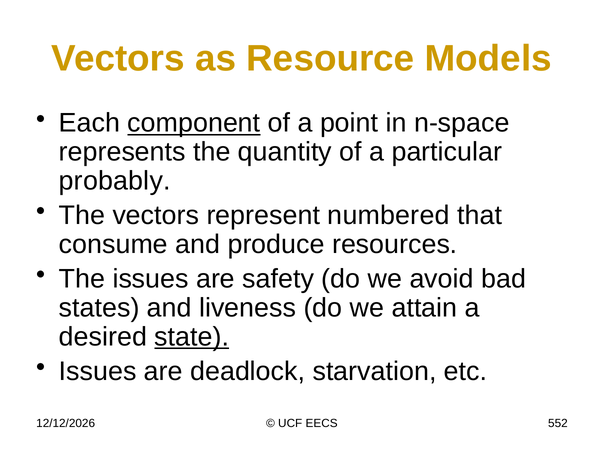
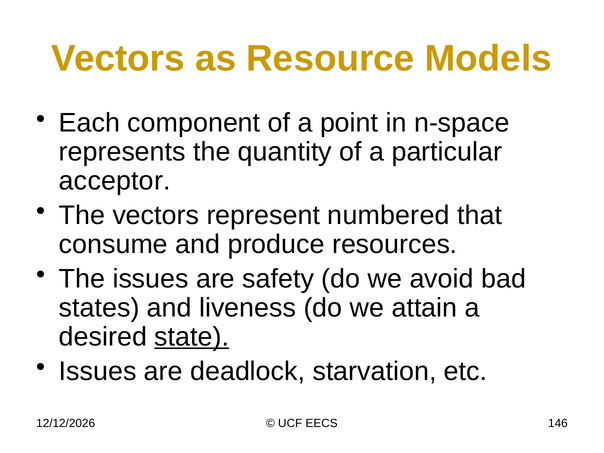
component underline: present -> none (194, 123)
probably: probably -> acceptor (115, 181)
552: 552 -> 146 (558, 423)
